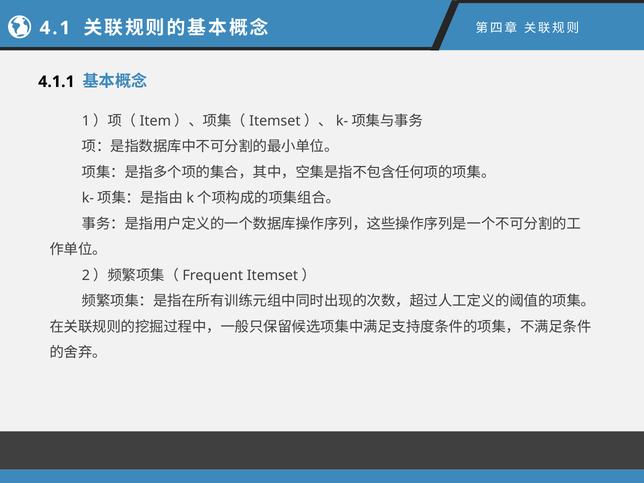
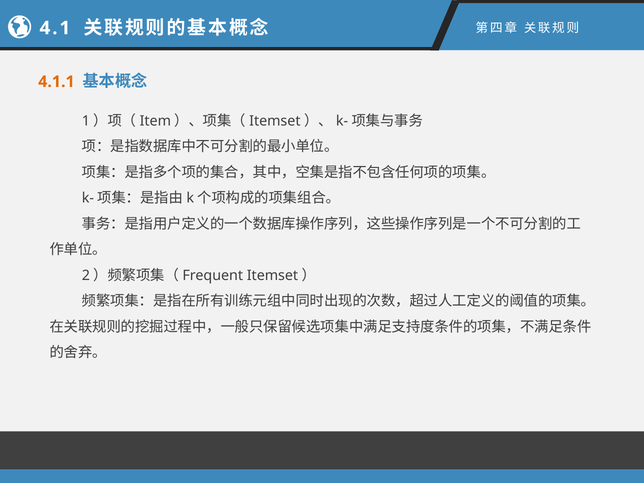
4.1.1 colour: black -> orange (56, 82)
